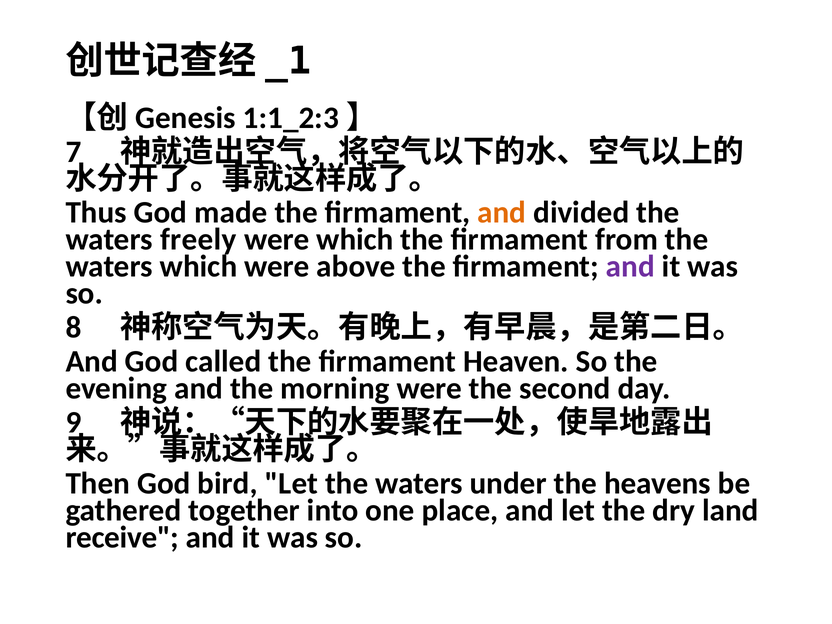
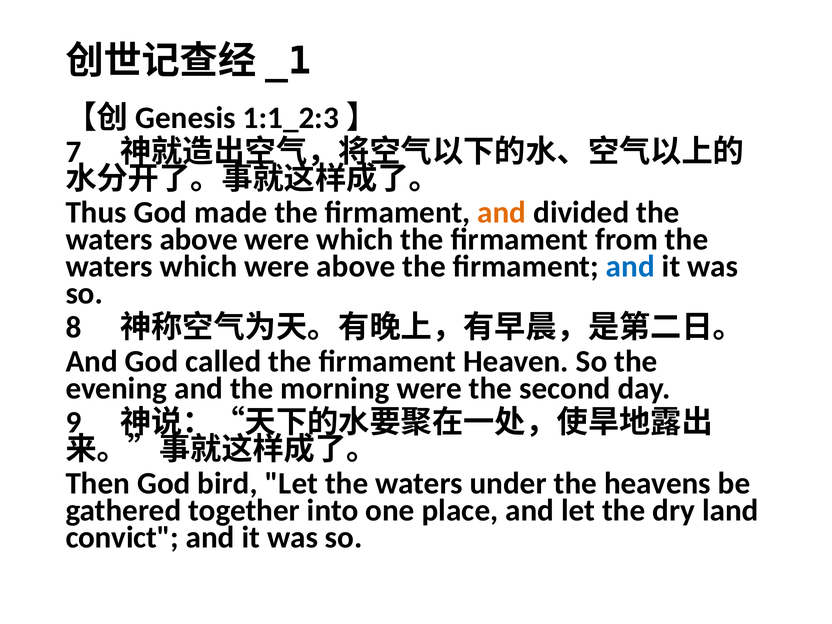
waters freely: freely -> above (199, 240)
and colour: purple -> blue (630, 267)
receive: receive -> convict (122, 537)
